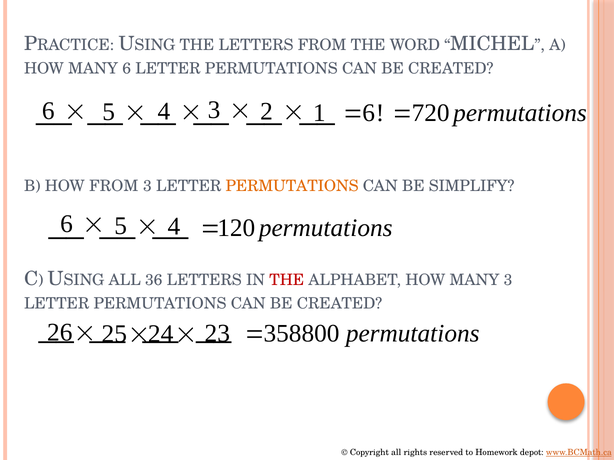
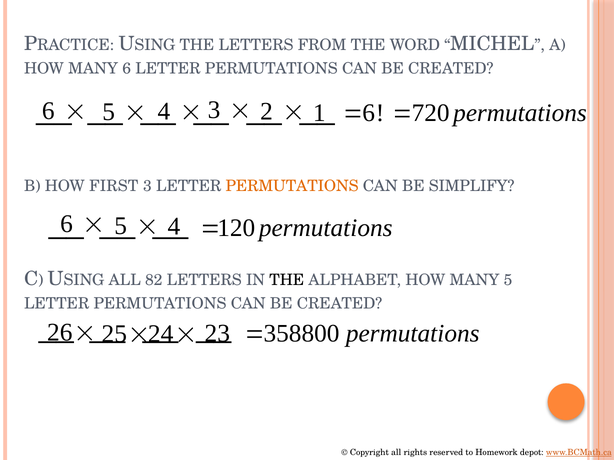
HOW FROM: FROM -> FIRST (114, 186)
36: 36 -> 82 (154, 280)
THE colour: red -> black (287, 280)
MANY 3: 3 -> 5 (508, 280)
